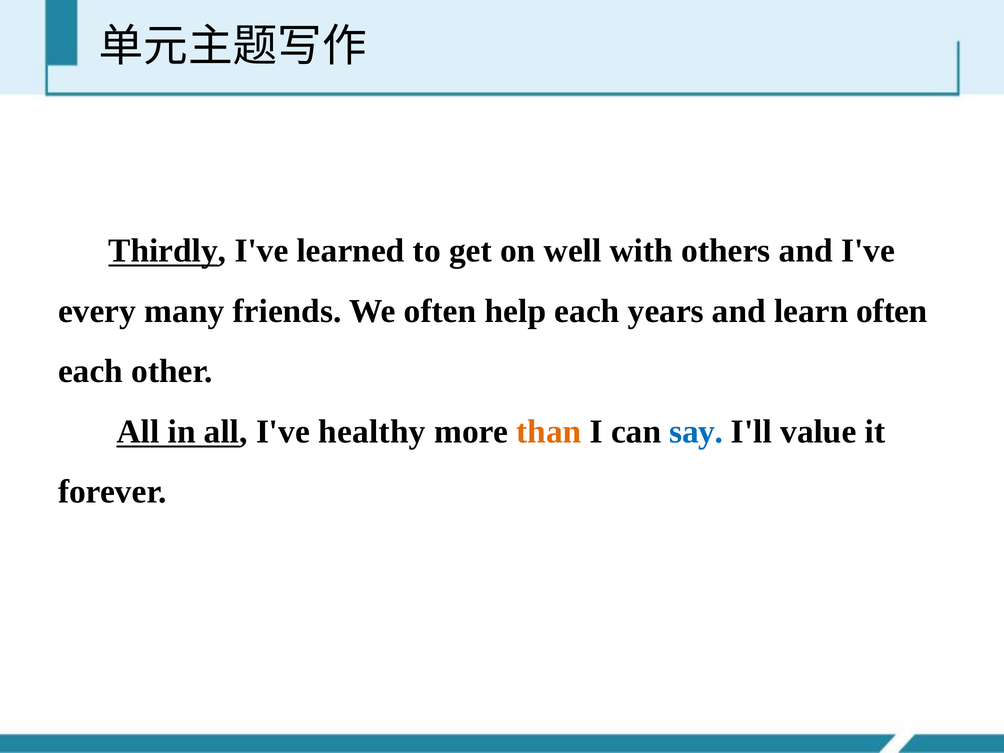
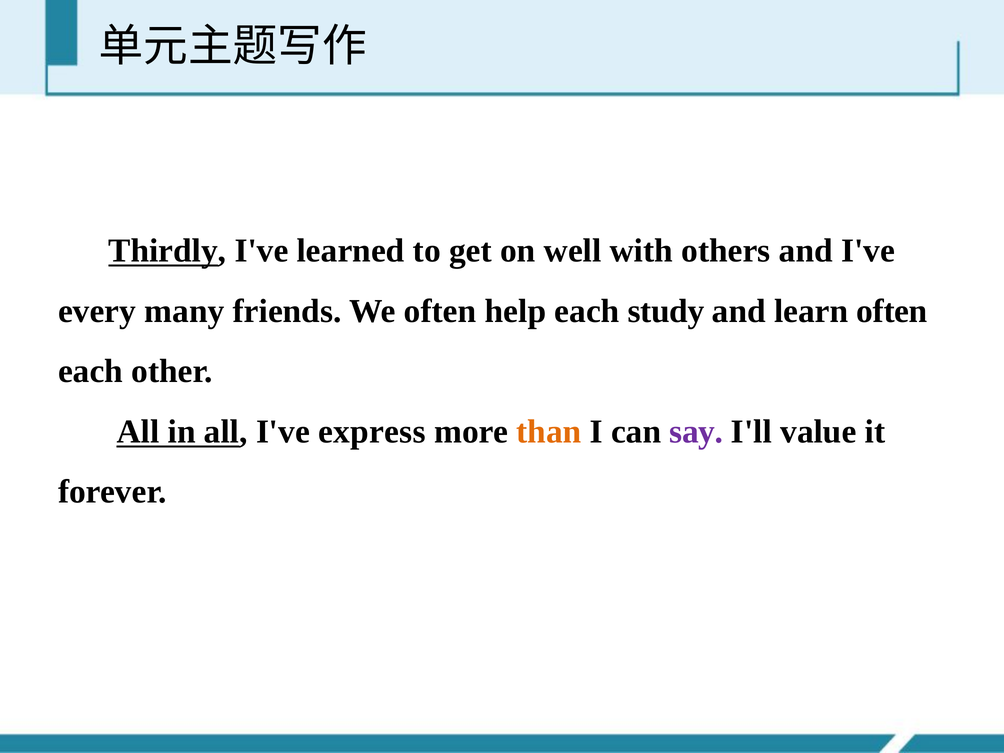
years: years -> study (666, 311)
healthy: healthy -> express (372, 432)
say colour: blue -> purple (696, 432)
